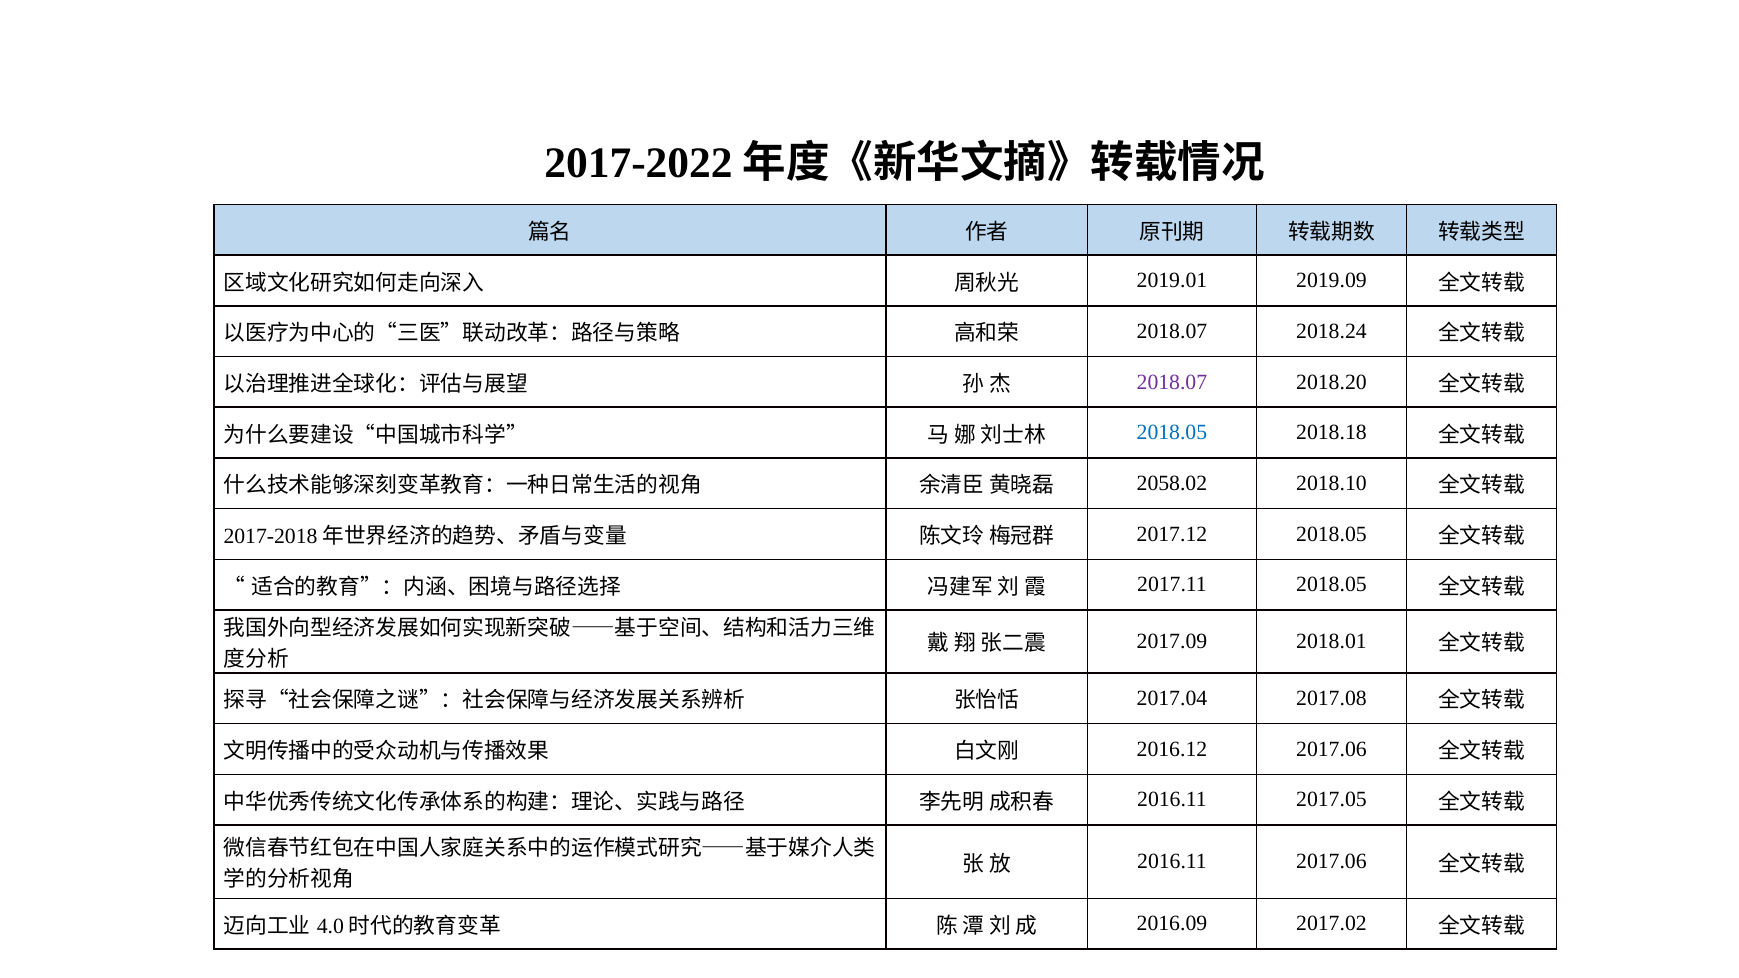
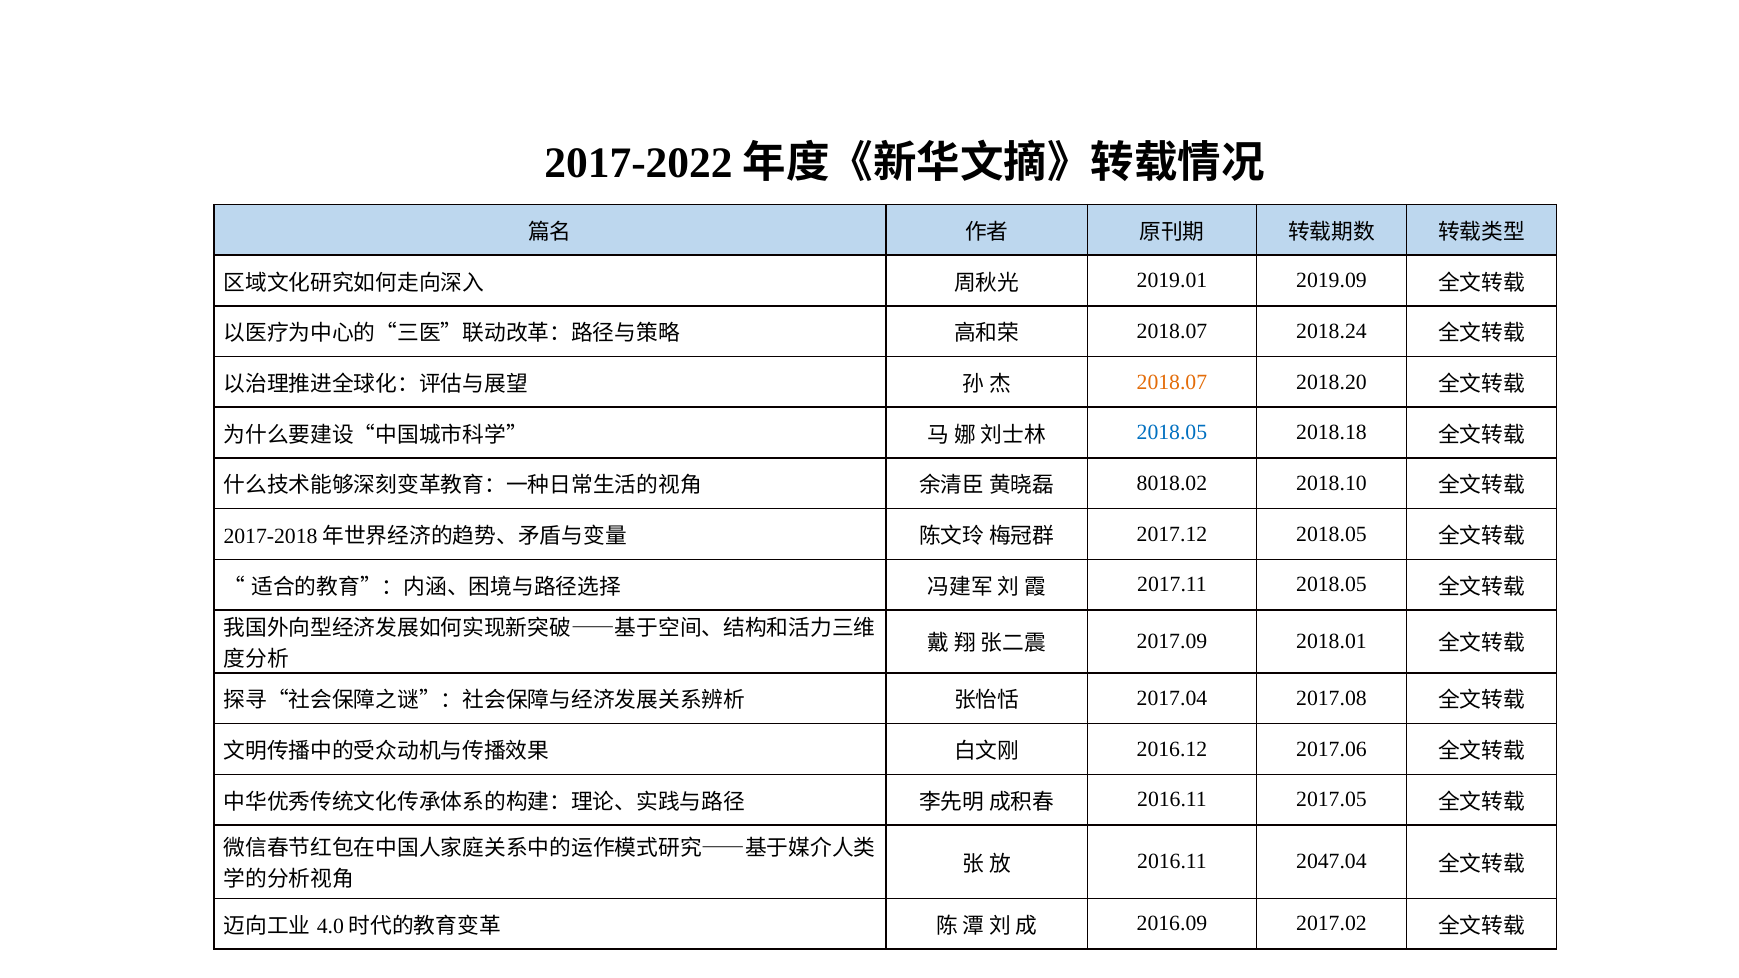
2018.07 colour: purple -> orange (1172, 382)
2058.02: 2058.02 -> 8018.02 (1172, 483)
2016.11 2017.06: 2017.06 -> 2047.04 (1331, 862)
